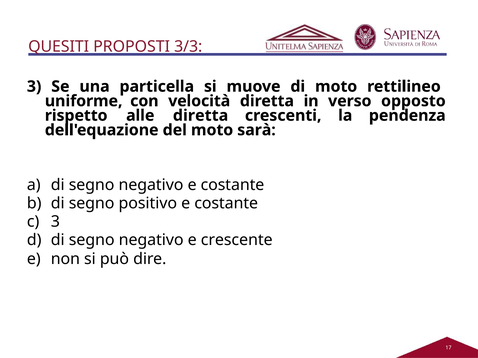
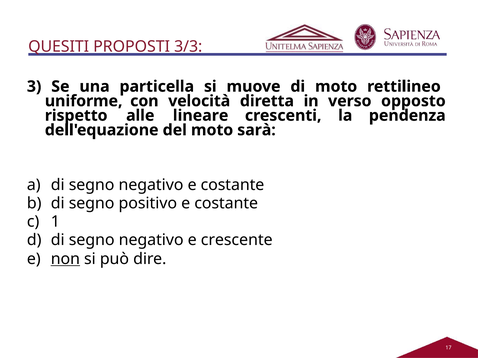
alle diretta: diretta -> lineare (201, 116)
3: 3 -> 1 (55, 222)
non underline: none -> present (65, 259)
